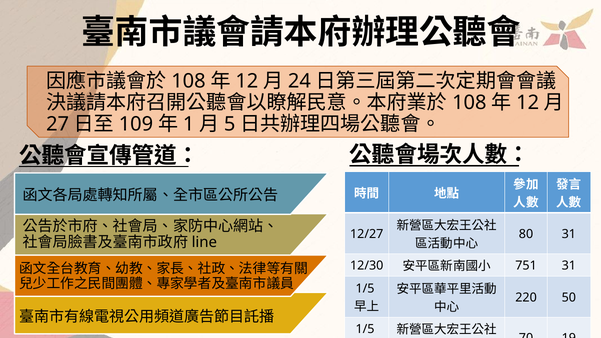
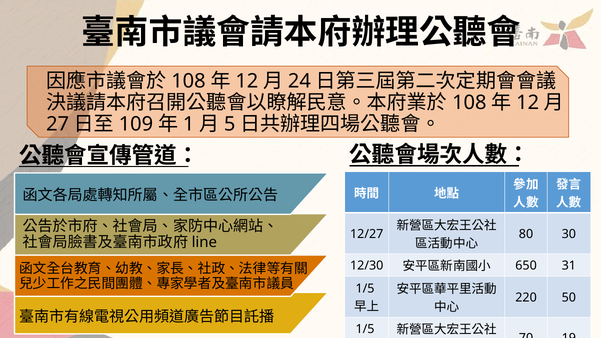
80 31: 31 -> 30 (569, 234)
751: 751 -> 650 (526, 266)
